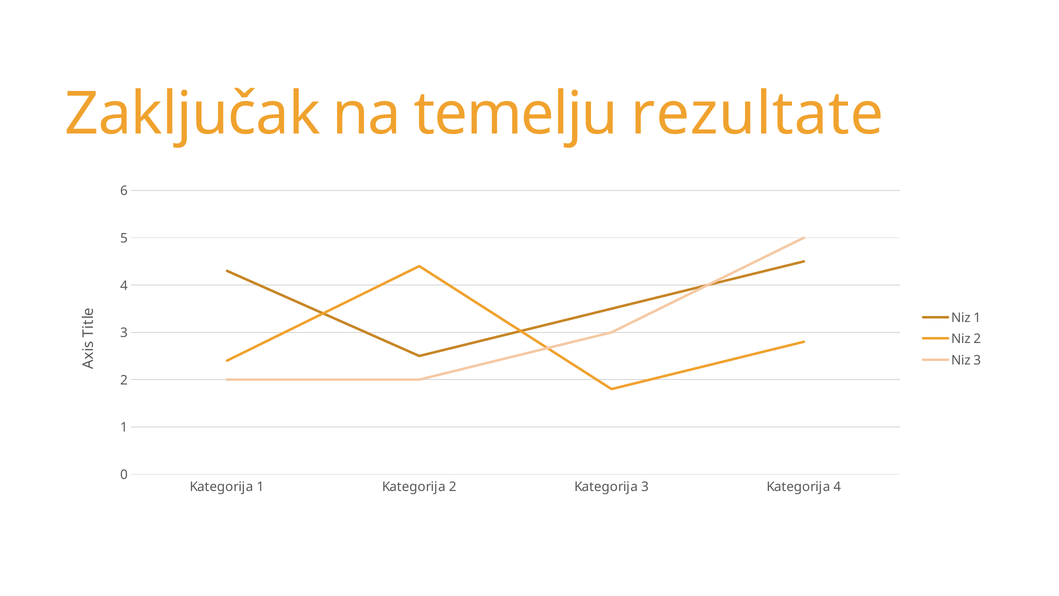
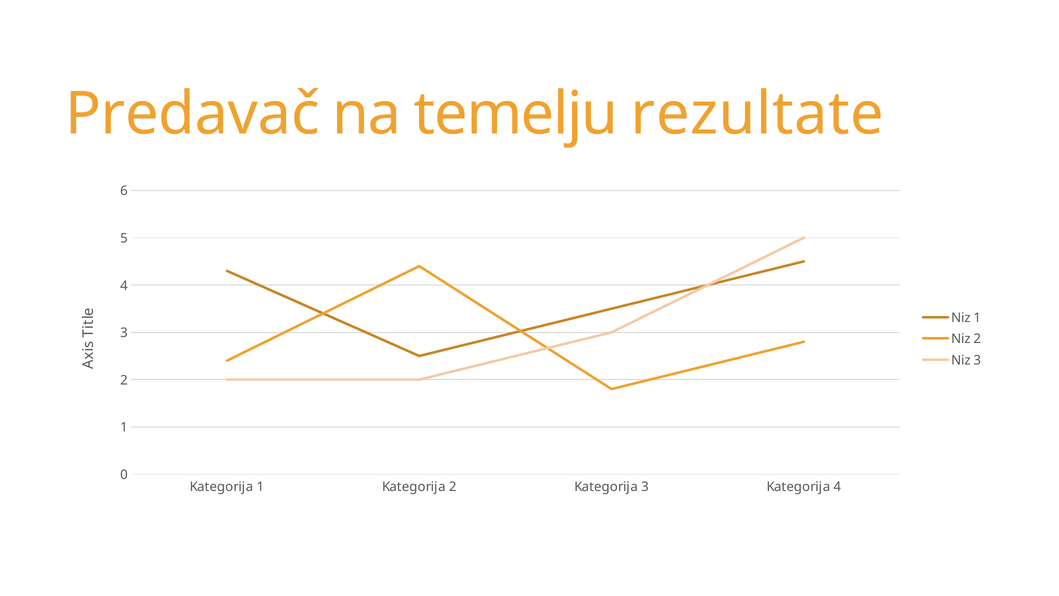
Zaključak: Zaključak -> Predavač (192, 114)
